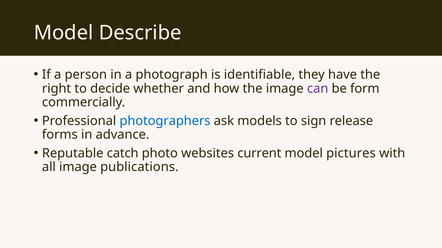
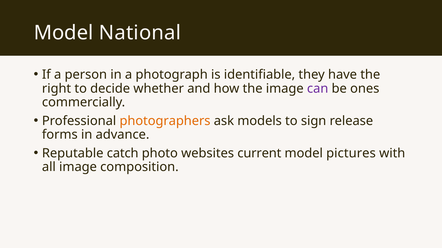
Describe: Describe -> National (140, 33)
form: form -> ones (365, 89)
photographers colour: blue -> orange (165, 121)
publications: publications -> composition (139, 167)
